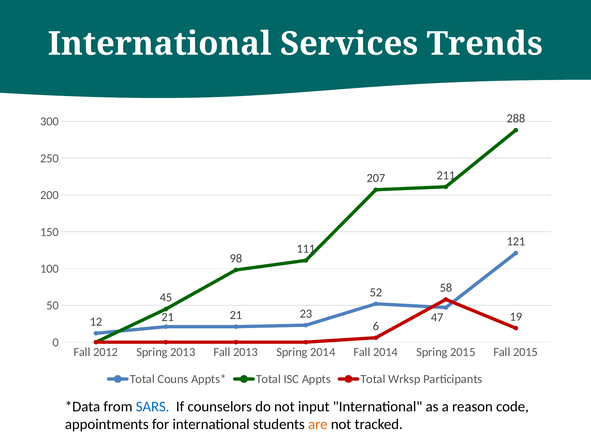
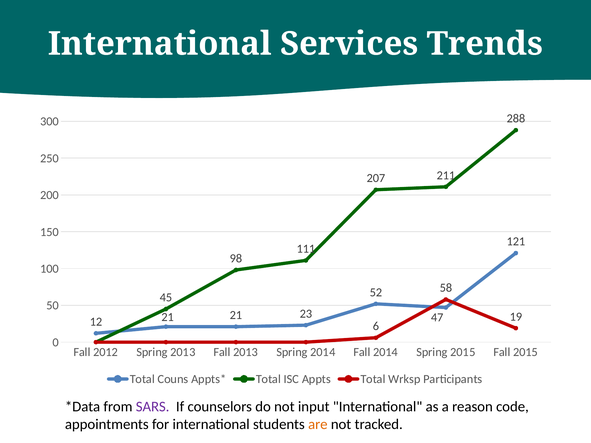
SARS colour: blue -> purple (153, 407)
